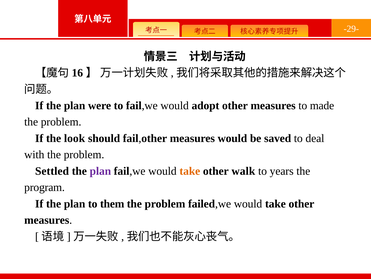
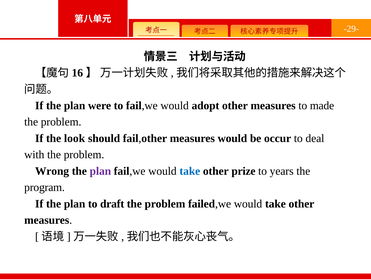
saved: saved -> occur (278, 138)
Settled: Settled -> Wrong (52, 171)
take colour: orange -> blue (190, 171)
walk: walk -> prize (243, 171)
them: them -> draft (112, 203)
